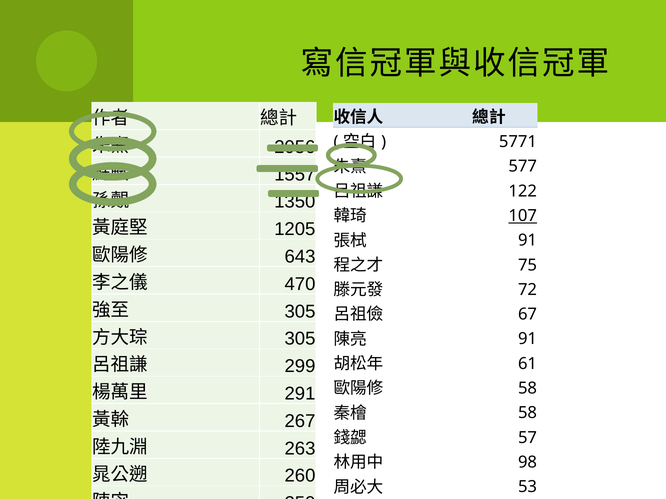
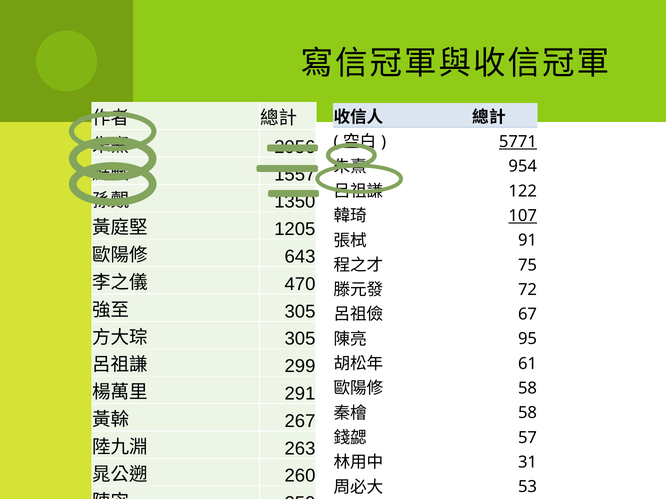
5771 underline: none -> present (518, 142)
577: 577 -> 954 (523, 167)
91: 91 -> 95 (528, 339)
98: 98 -> 31 (528, 463)
